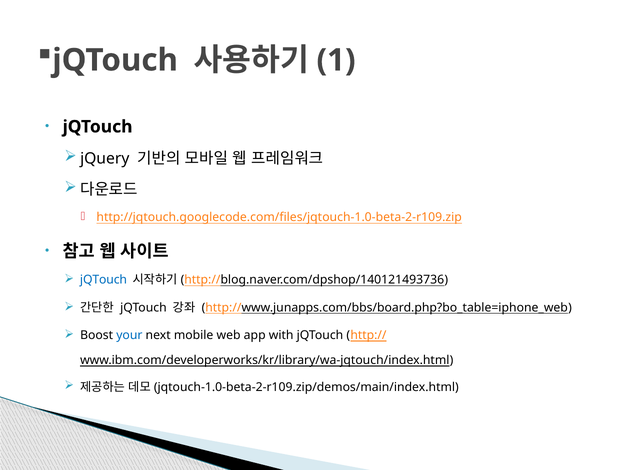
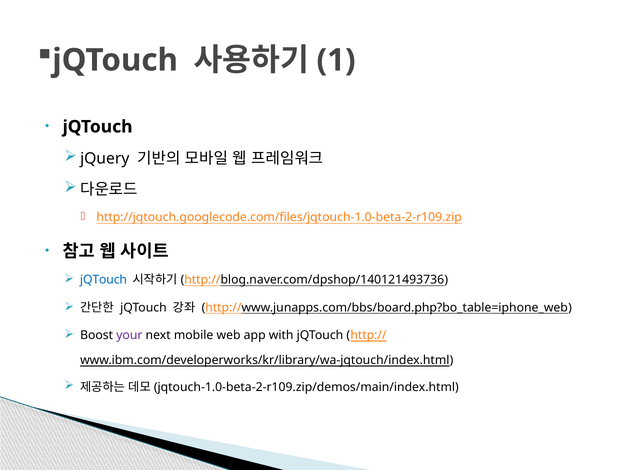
your colour: blue -> purple (129, 336)
